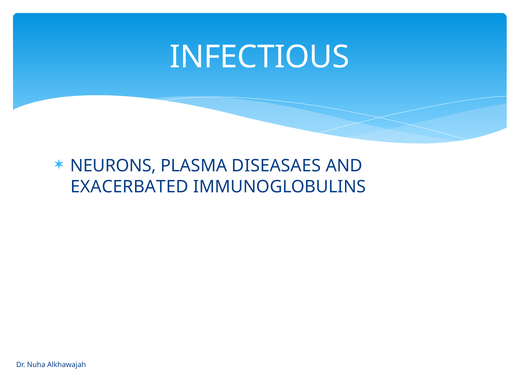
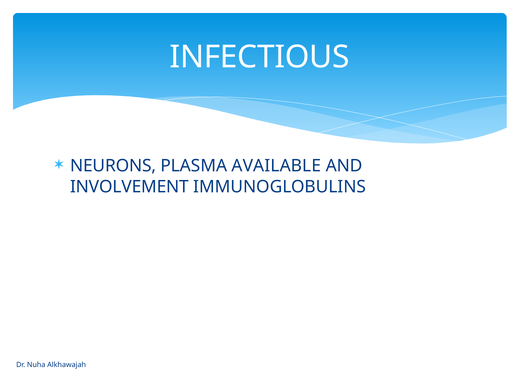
DISEASAES: DISEASAES -> AVAILABLE (276, 166)
EXACERBATED: EXACERBATED -> INVOLVEMENT (130, 187)
